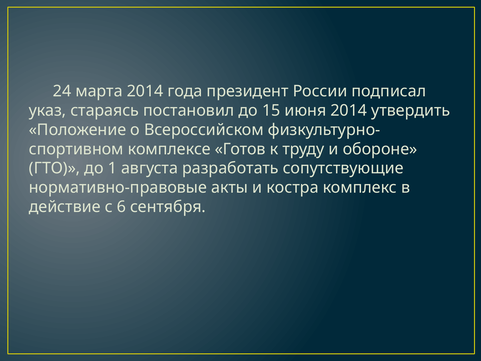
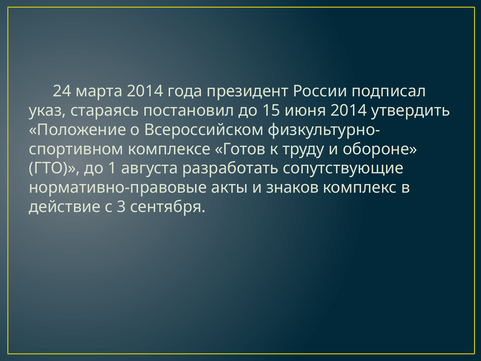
костра: костра -> знаков (293, 187)
6: 6 -> 3 (121, 207)
